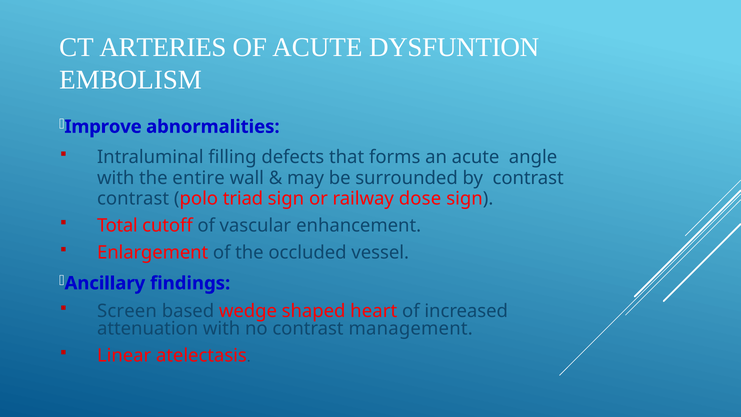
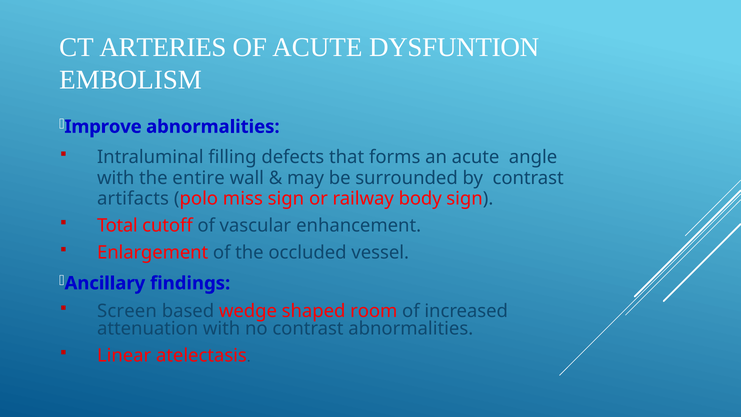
contrast: contrast -> artifacts (133, 199)
triad: triad -> miss (243, 199)
dose: dose -> body (420, 199)
heart: heart -> room (374, 311)
contrast management: management -> abnormalities (411, 329)
